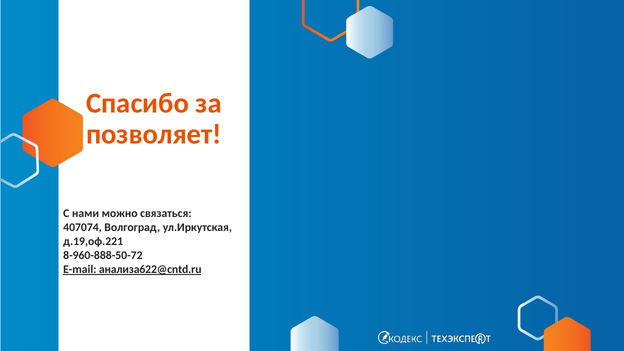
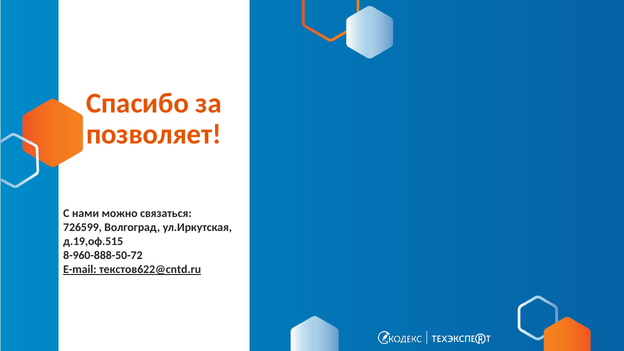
407074: 407074 -> 726599 (82, 227)
д.19,оф.221: д.19,оф.221 -> д.19,оф.515 (93, 241)
анализа622@cntd.ru: анализа622@cntd.ru -> текстов622@cntd.ru (150, 269)
